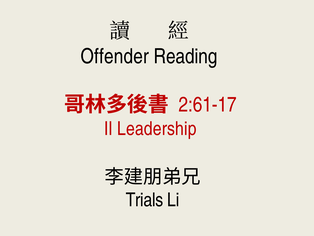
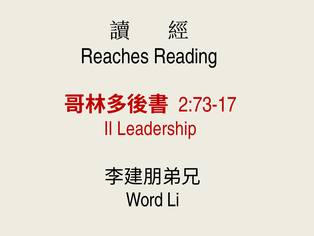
Offender: Offender -> Reaches (115, 56)
2:61-17: 2:61-17 -> 2:73-17 (208, 105)
Trials: Trials -> Word (145, 200)
